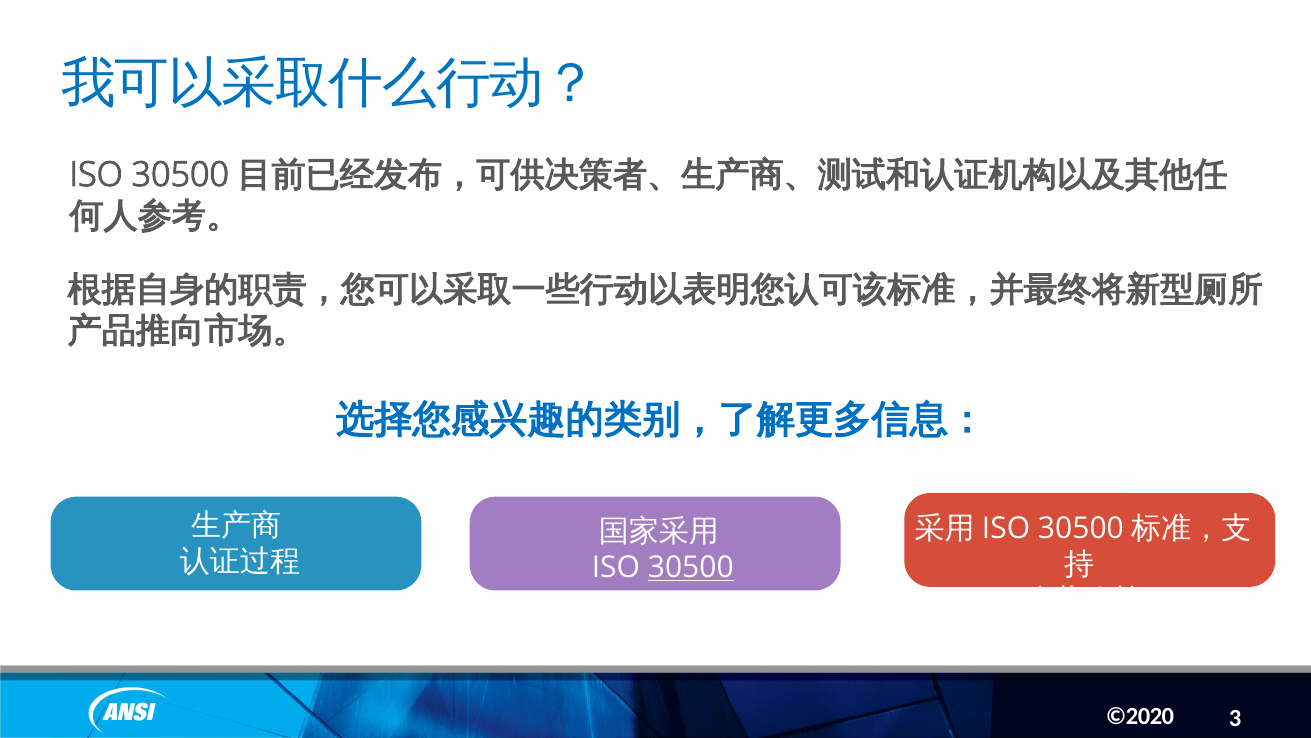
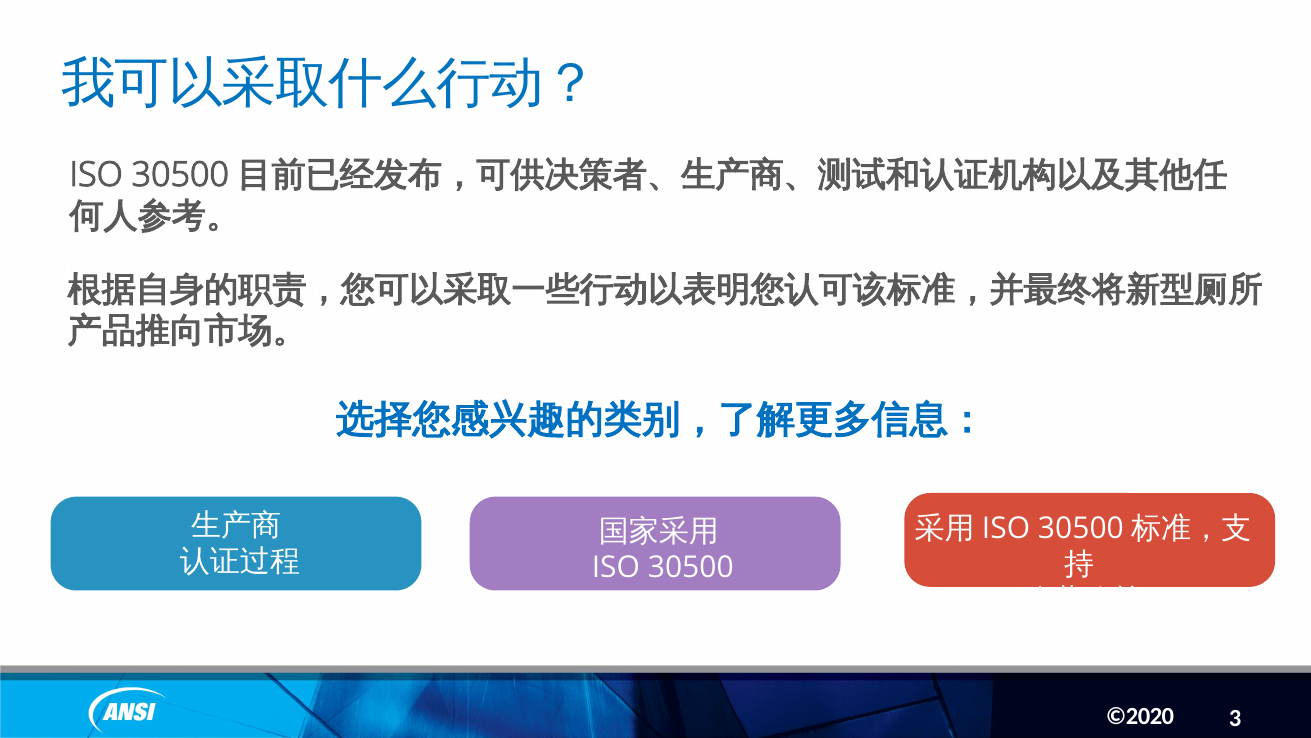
30500 underline: present -> none (691, 567)
